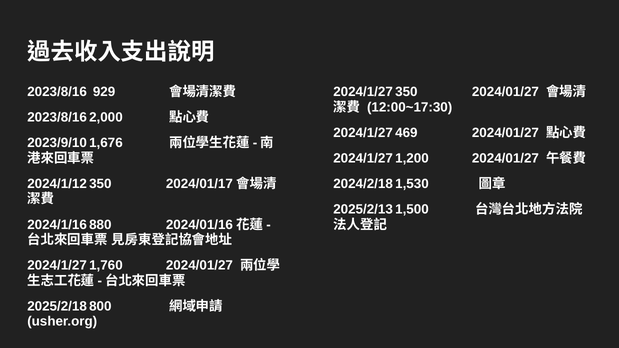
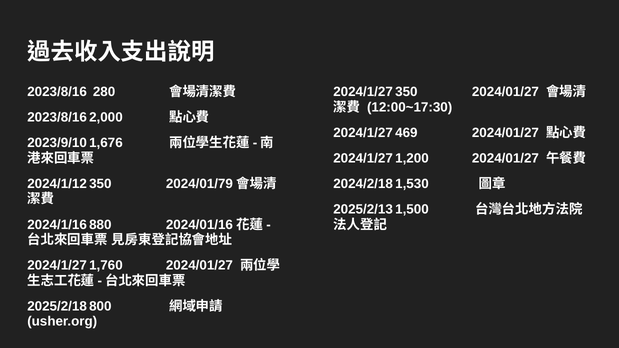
929: 929 -> 280 (104, 92)
2024/01/17: 2024/01/17 -> 2024/01/79 (199, 184)
